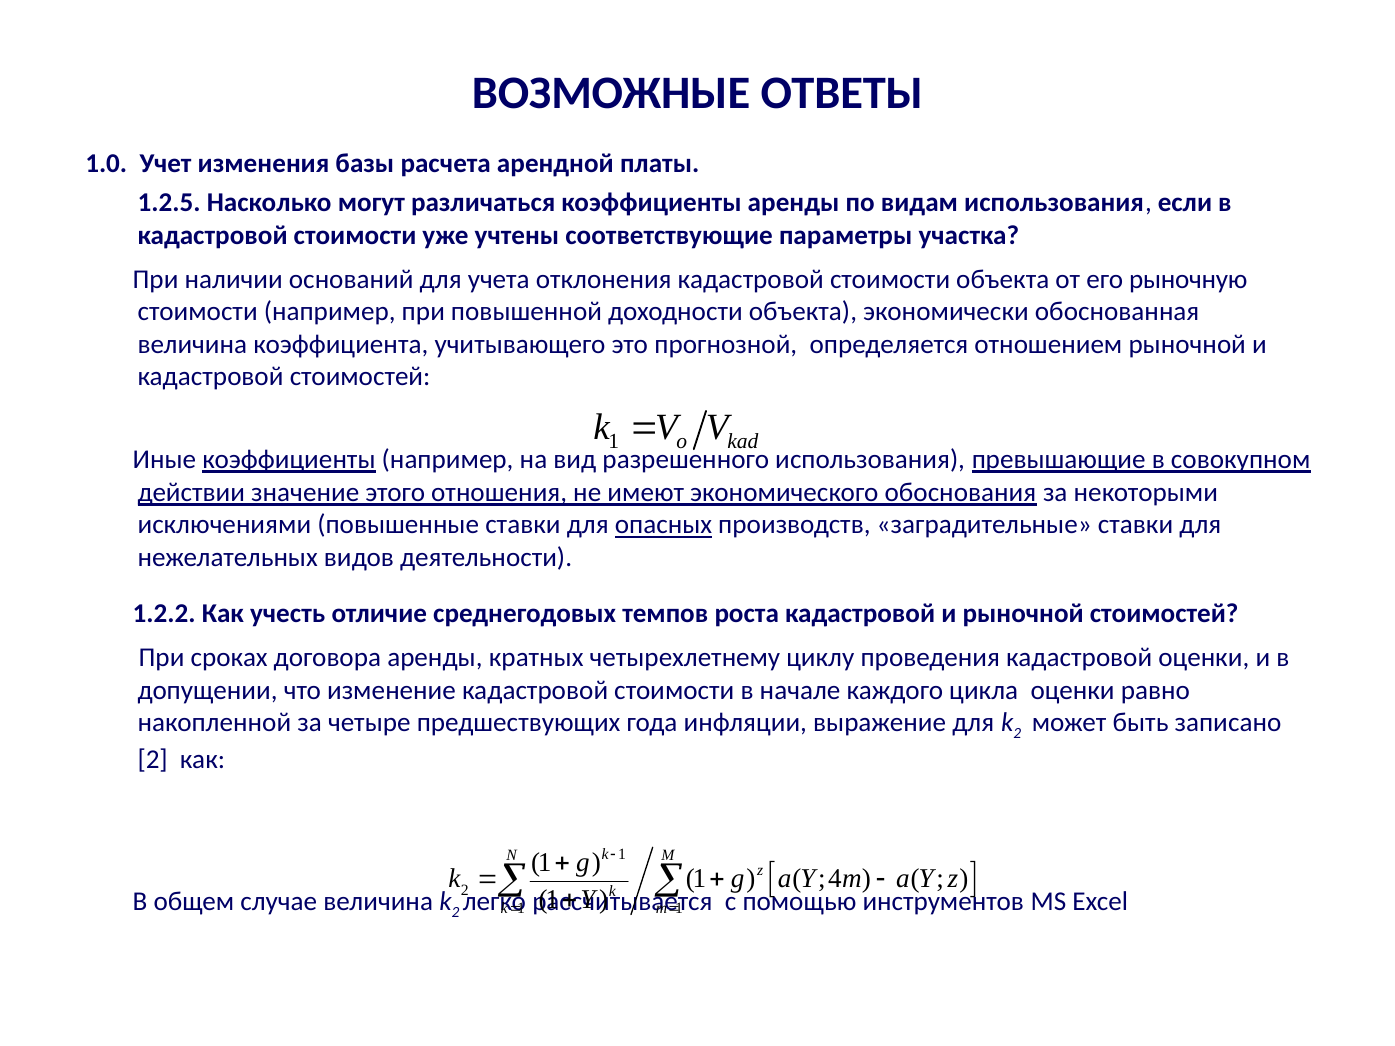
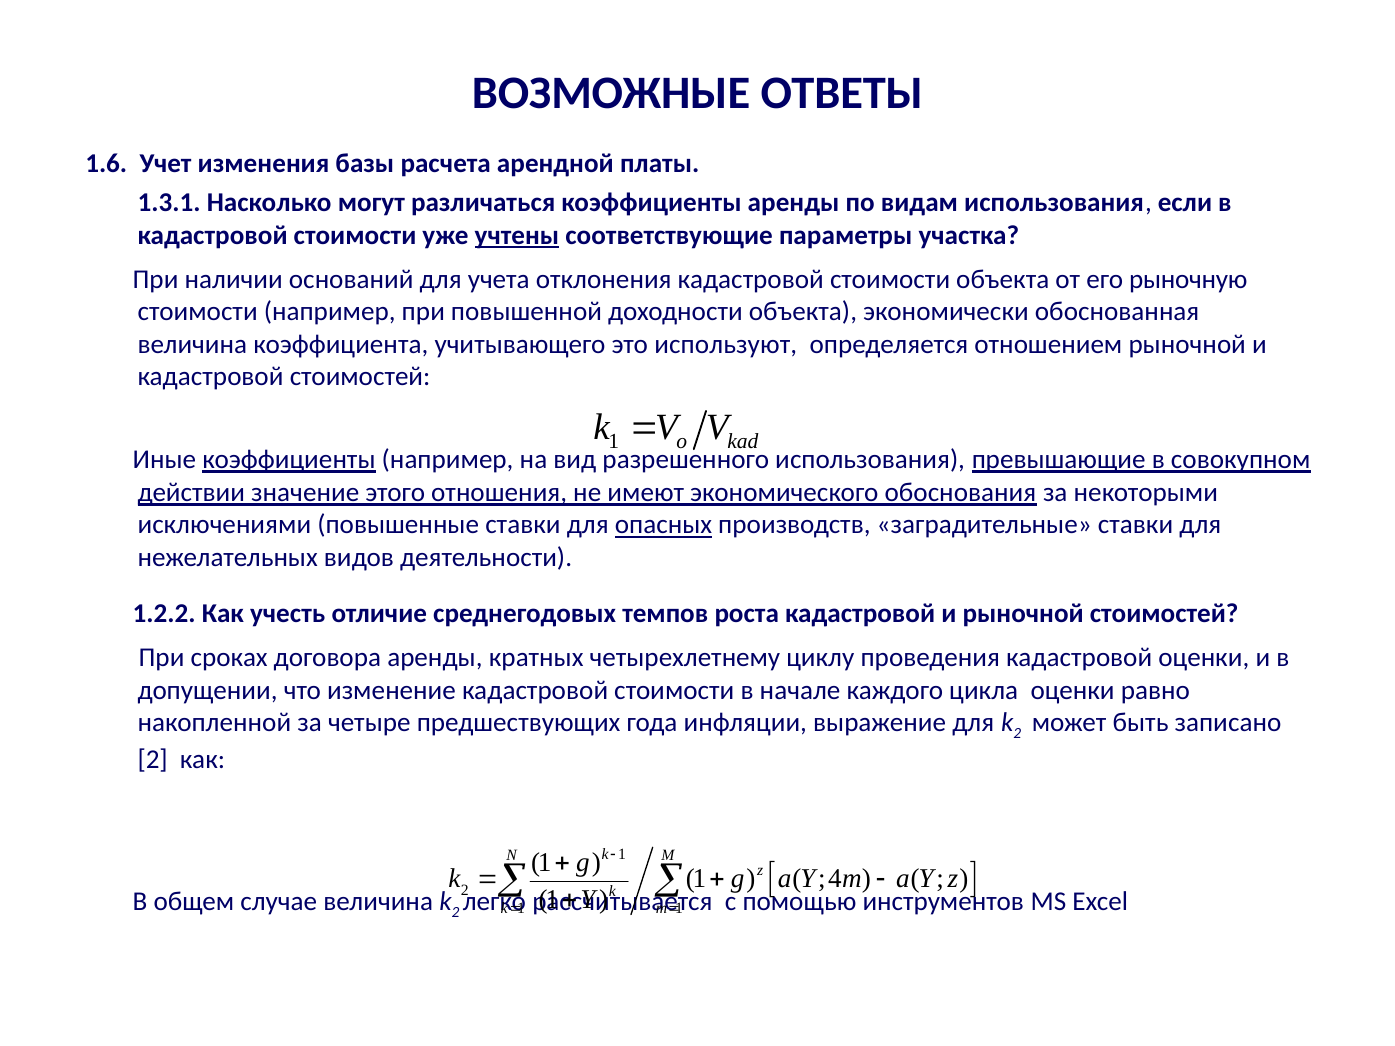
1.0: 1.0 -> 1.6 (106, 164)
1.2.5: 1.2.5 -> 1.3.1 (169, 203)
учтены underline: none -> present (517, 235)
прогнозной: прогнозной -> используют (726, 344)
